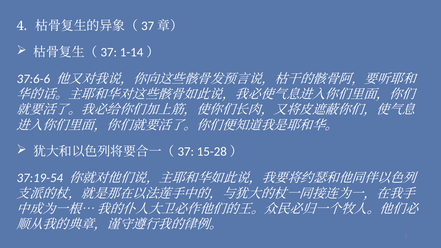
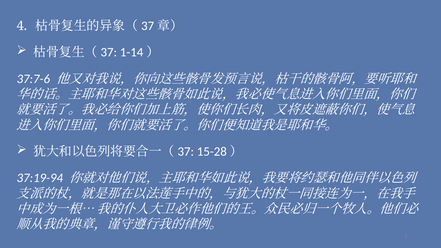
37:6-6: 37:6-6 -> 37:7-6 (33, 79)
37:19-54: 37:19-54 -> 37:19-94 (40, 178)
